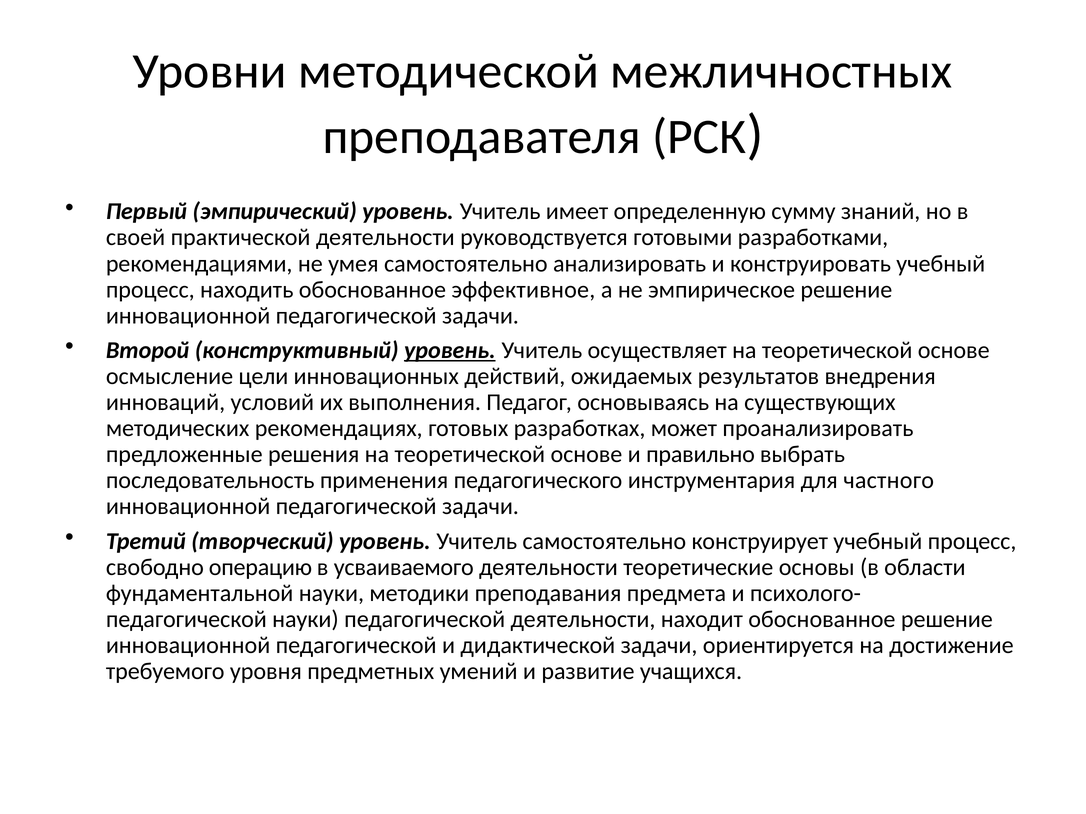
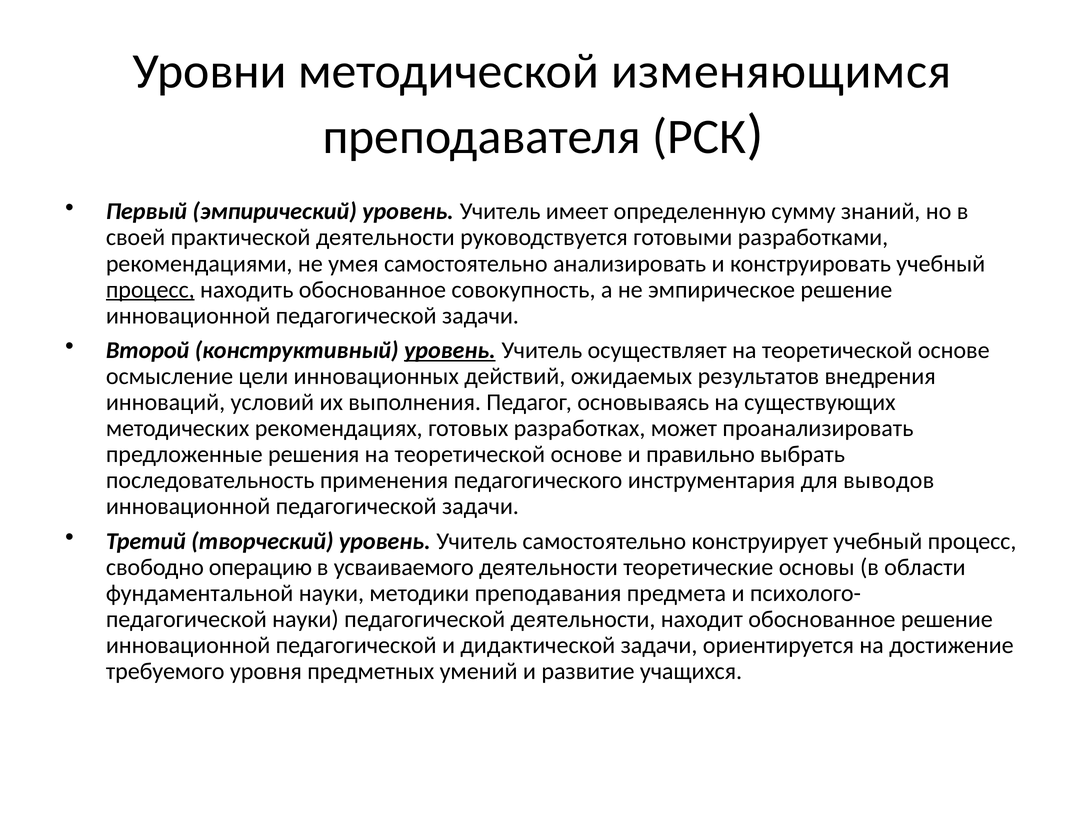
межличностных: межличностных -> изменяющимся (781, 71)
процесс underline: none -> present (150, 290)
эффективное: эффективное -> совокупность (523, 290)
частного: частного -> выводов (889, 481)
